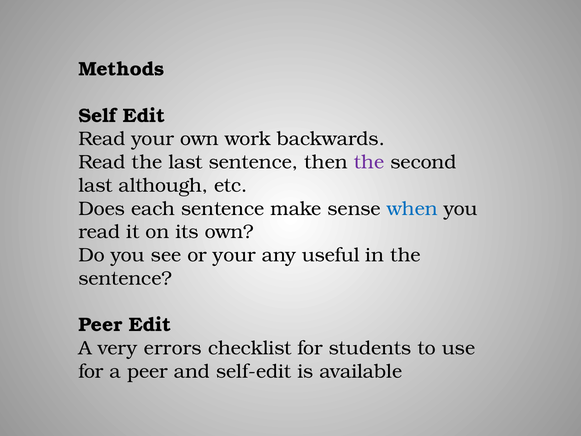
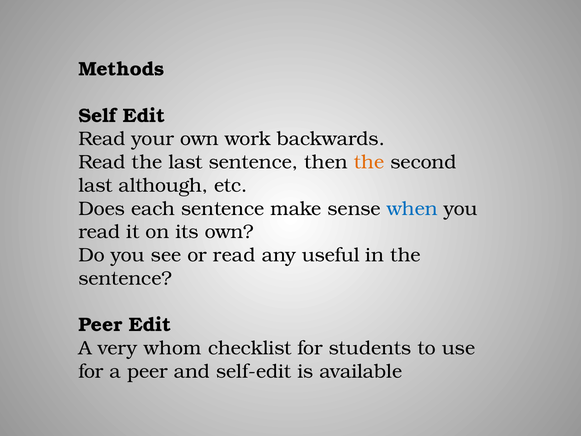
the colour: purple -> orange (369, 162)
or your: your -> read (234, 255)
errors: errors -> whom (173, 348)
